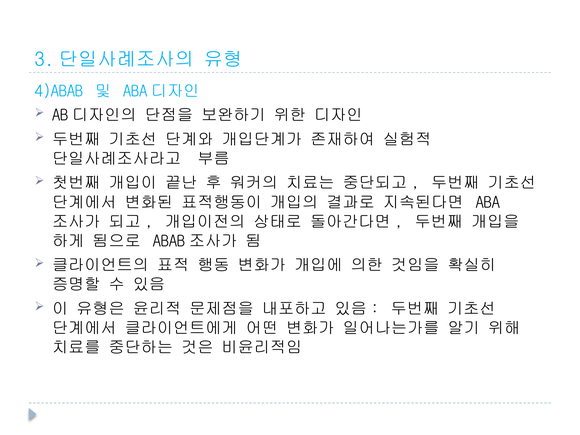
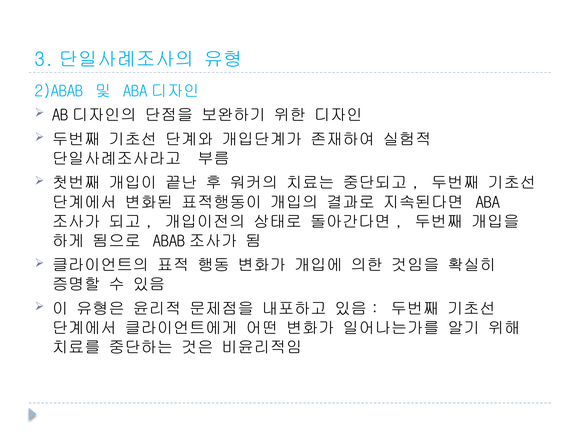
4)ABAB: 4)ABAB -> 2)ABAB (59, 91)
